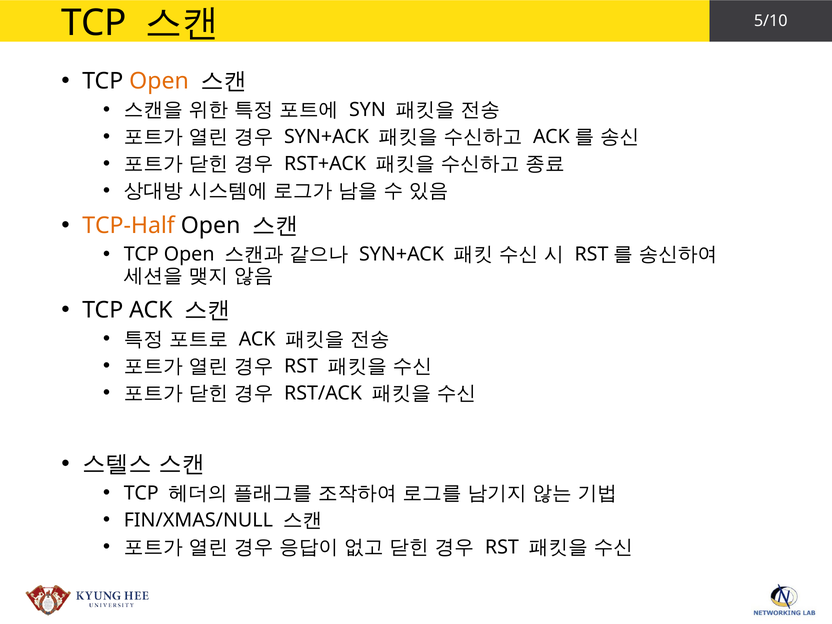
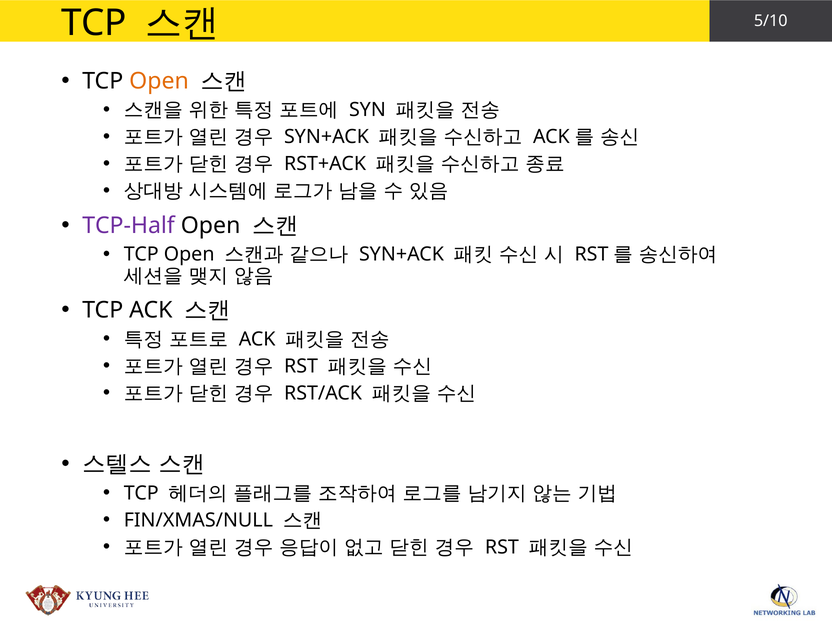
TCP-Half colour: orange -> purple (129, 225)
